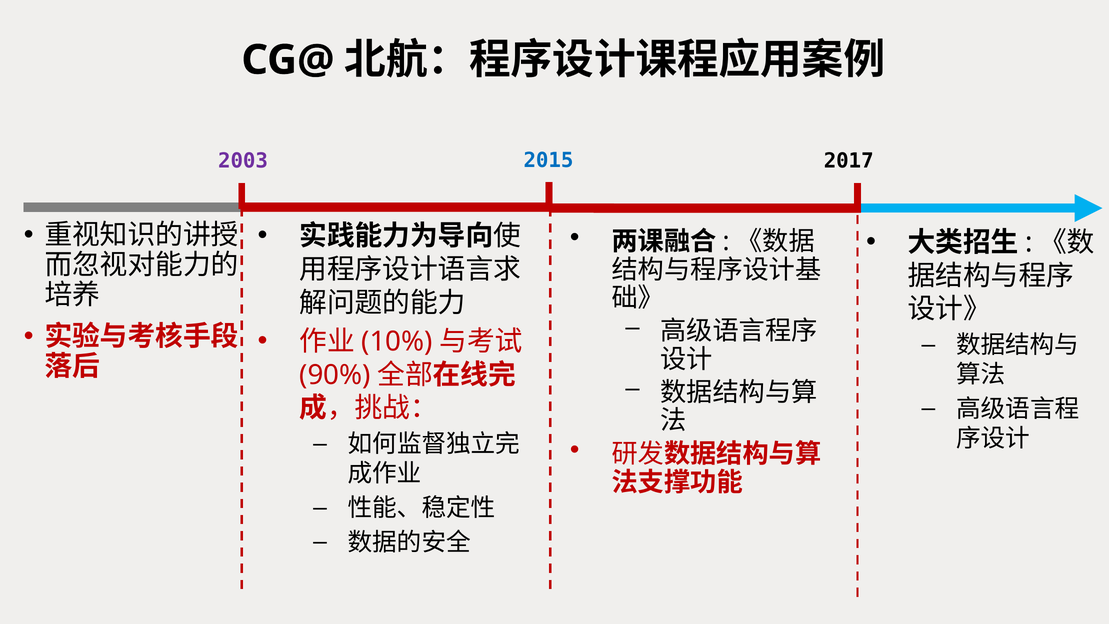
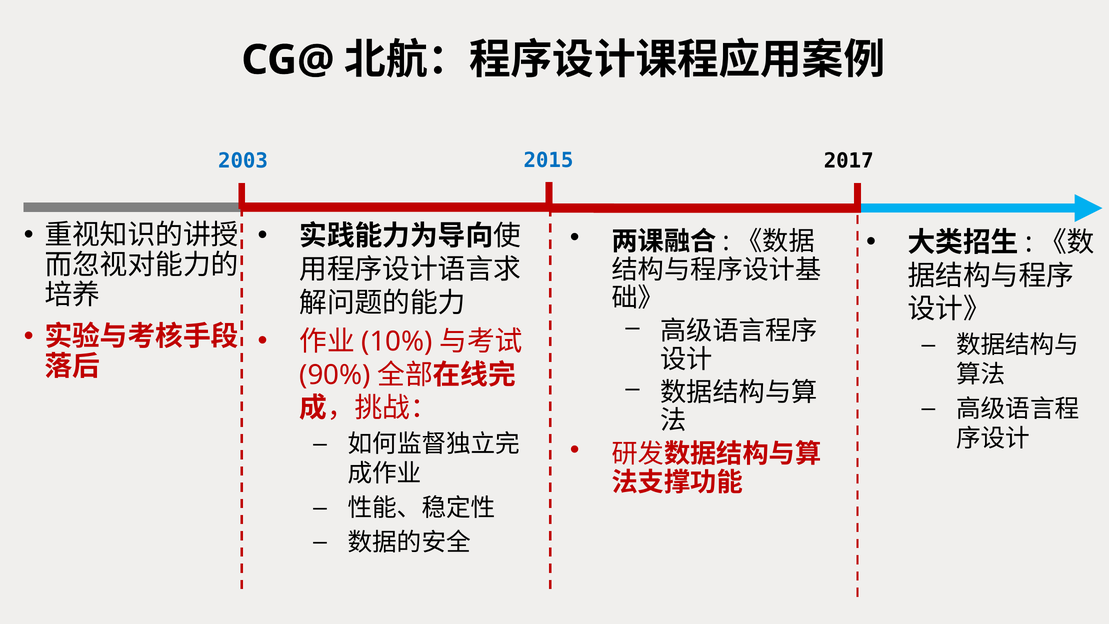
2003 colour: purple -> blue (243, 161)
